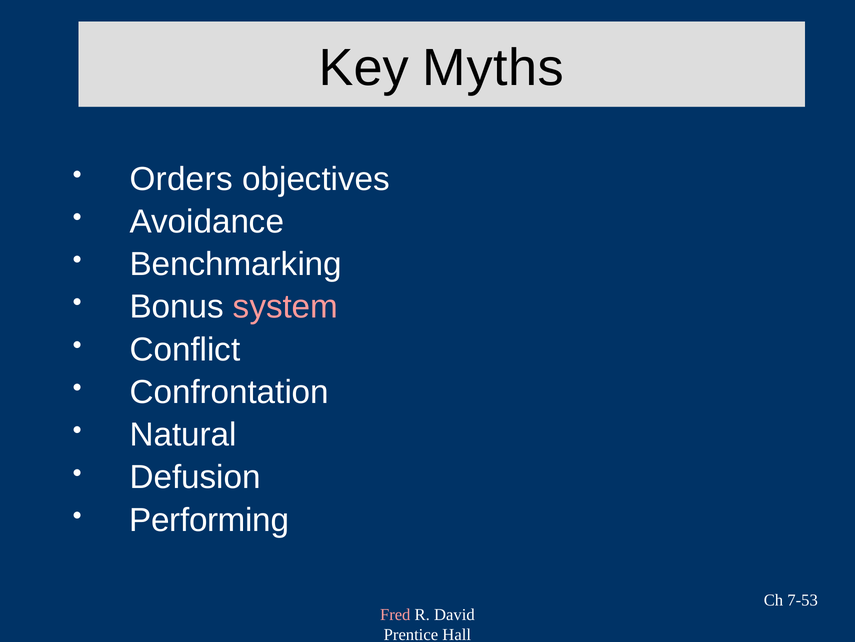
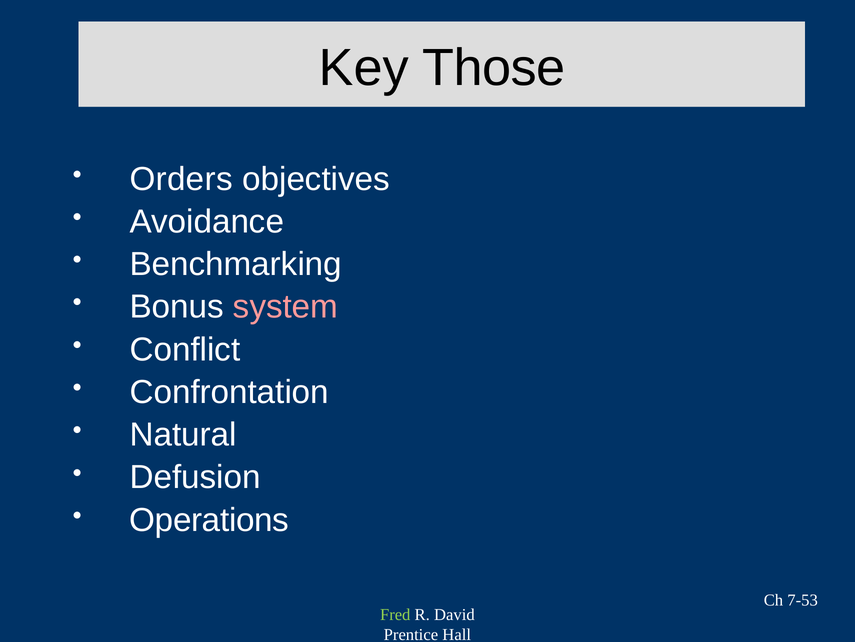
Myths: Myths -> Those (494, 68)
Performing: Performing -> Operations (209, 519)
Fred colour: pink -> light green (395, 614)
